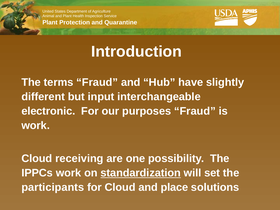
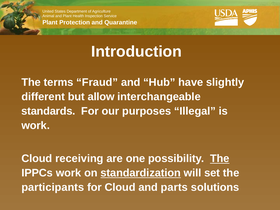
input: input -> allow (101, 97)
electronic: electronic -> standards (48, 111)
purposes Fraud: Fraud -> Illegal (195, 111)
The underline: none -> present (220, 159)
place: place -> parts (174, 187)
